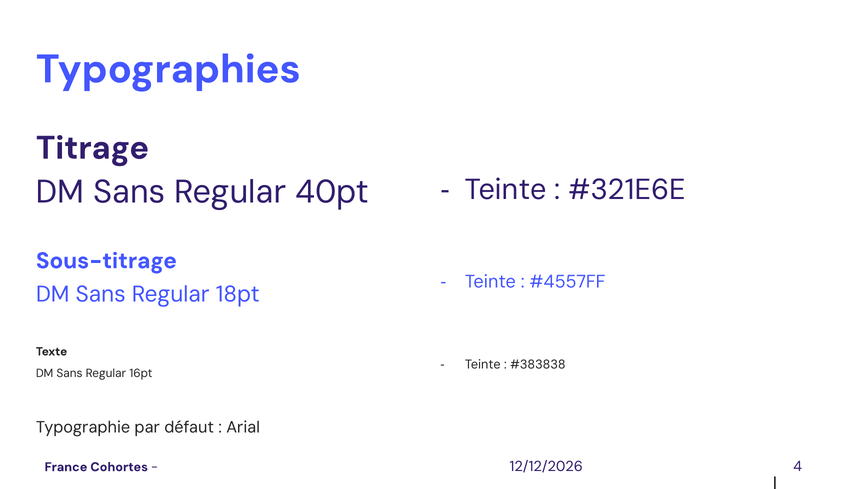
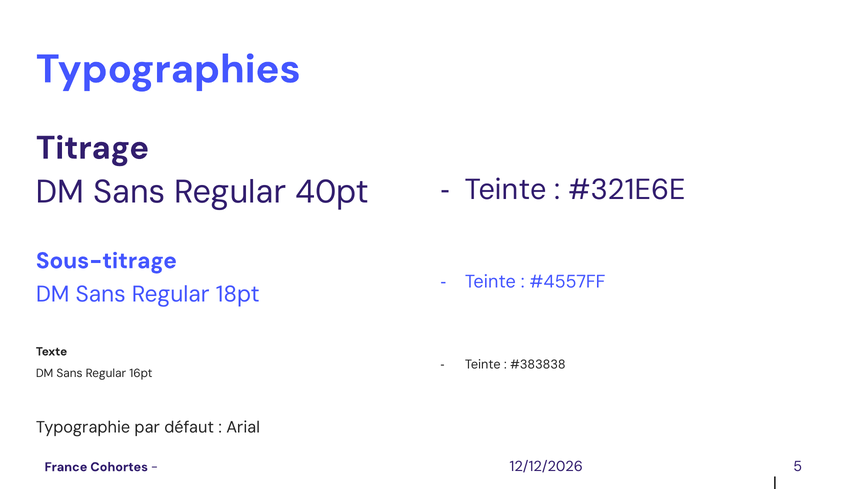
4: 4 -> 5 (798, 466)
